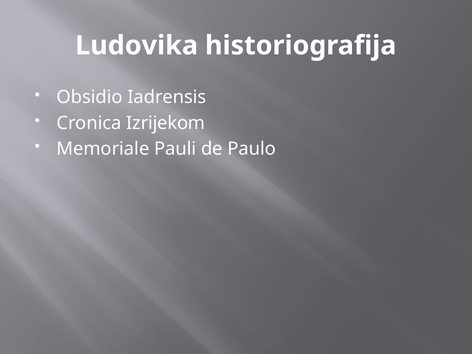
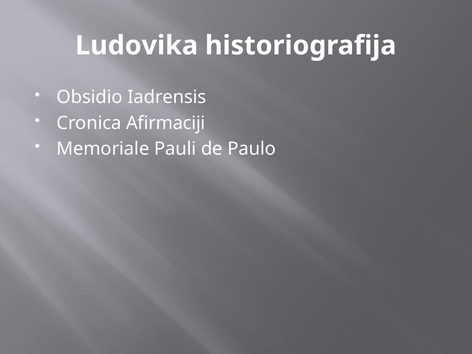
Izrijekom: Izrijekom -> Afirmaciji (166, 123)
